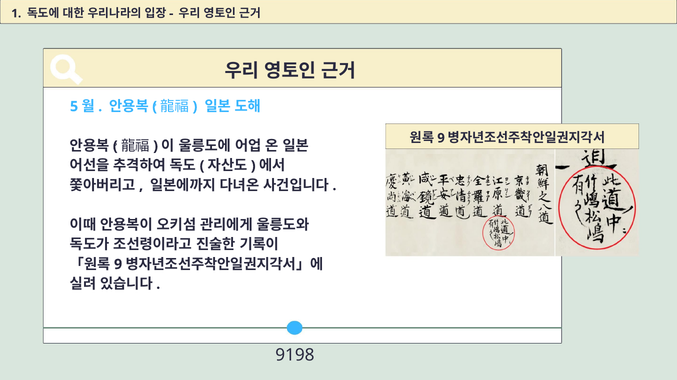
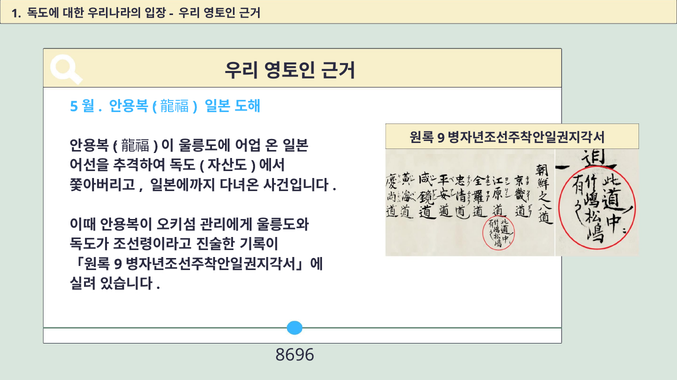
9198: 9198 -> 8696 (295, 355)
